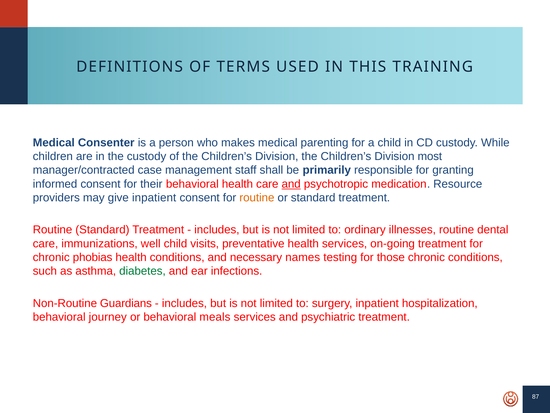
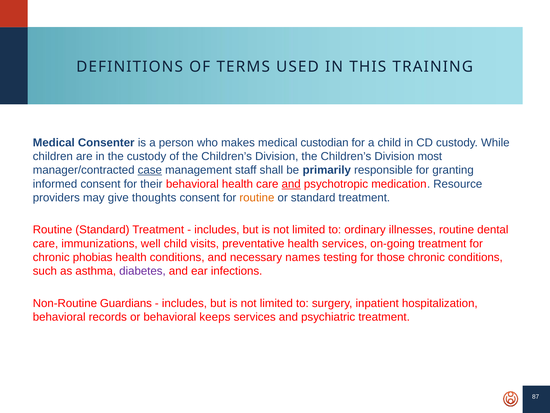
parenting: parenting -> custodian (325, 142)
case underline: none -> present (150, 170)
give inpatient: inpatient -> thoughts (154, 197)
diabetes colour: green -> purple (142, 271)
journey: journey -> records (108, 317)
meals: meals -> keeps (215, 317)
